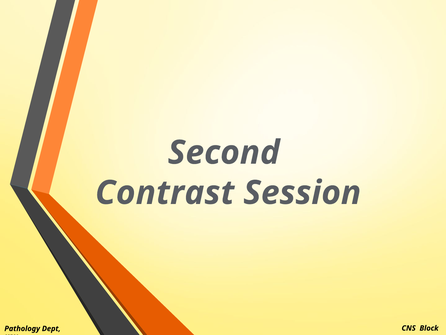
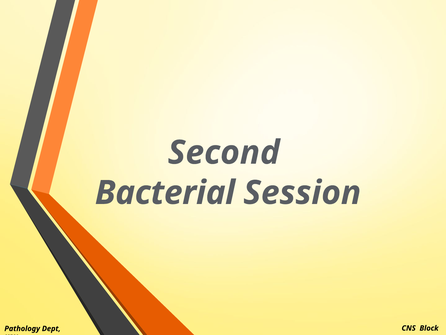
Contrast: Contrast -> Bacterial (165, 193)
